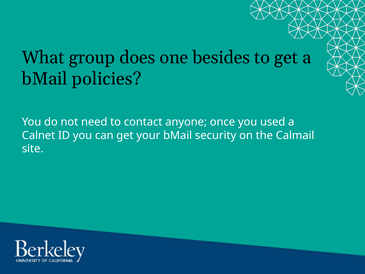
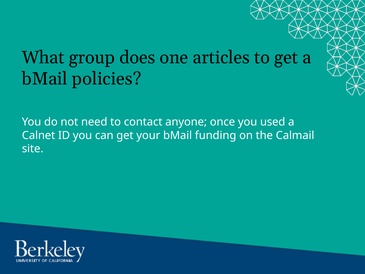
besides: besides -> articles (221, 58)
security: security -> funding (216, 135)
